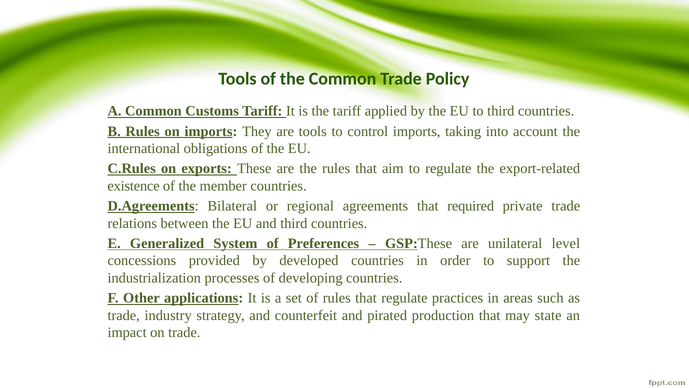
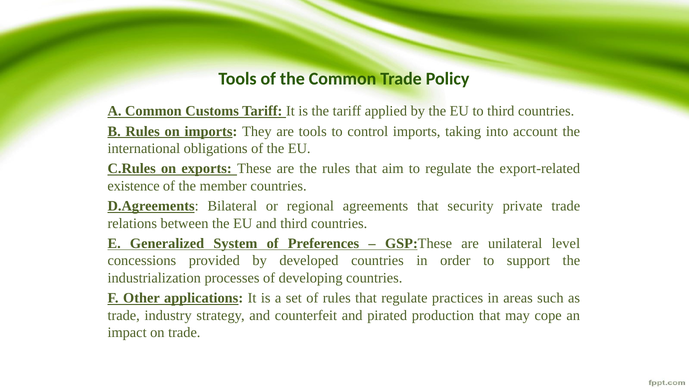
required: required -> security (471, 206)
state: state -> cope (548, 315)
